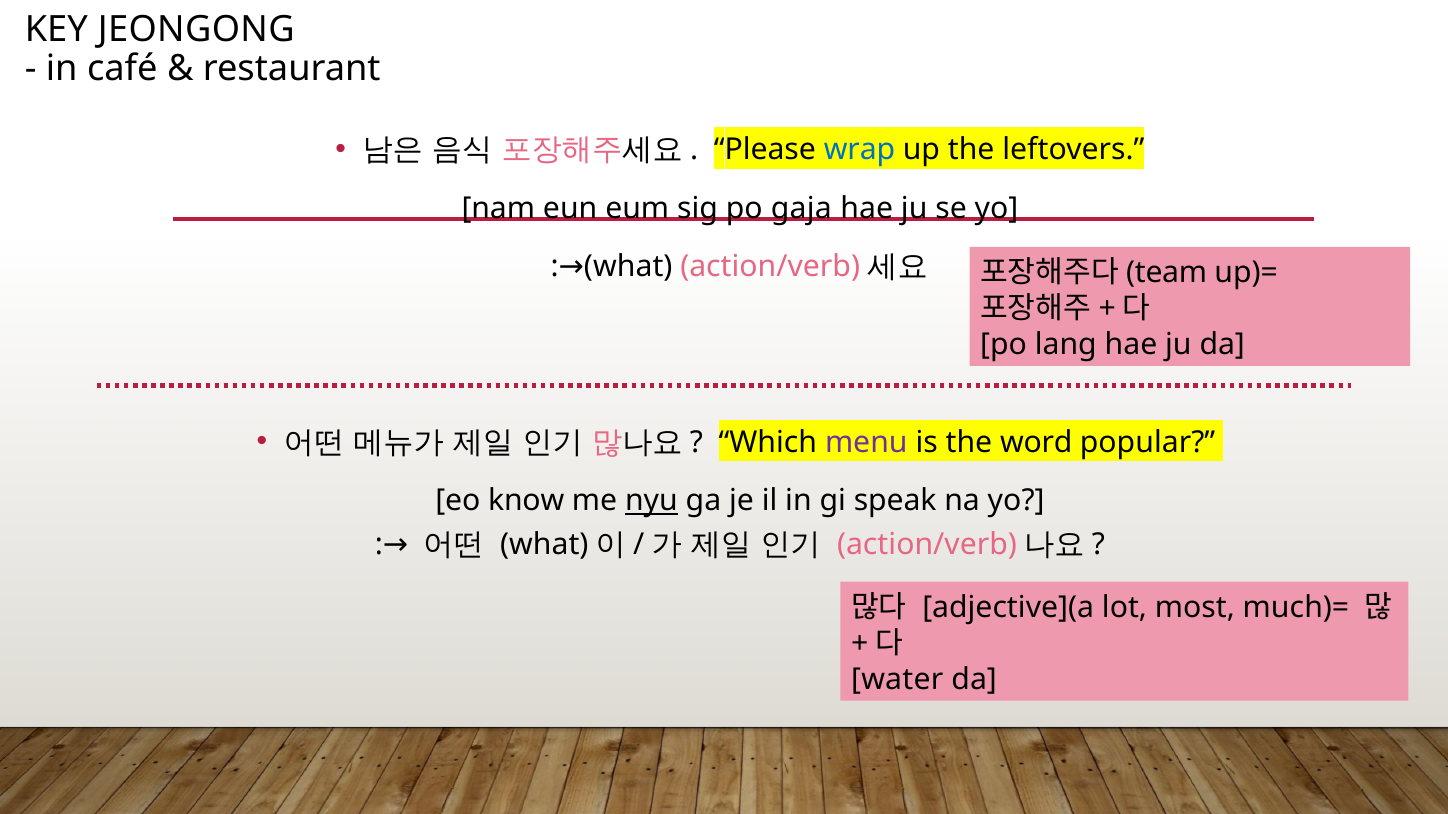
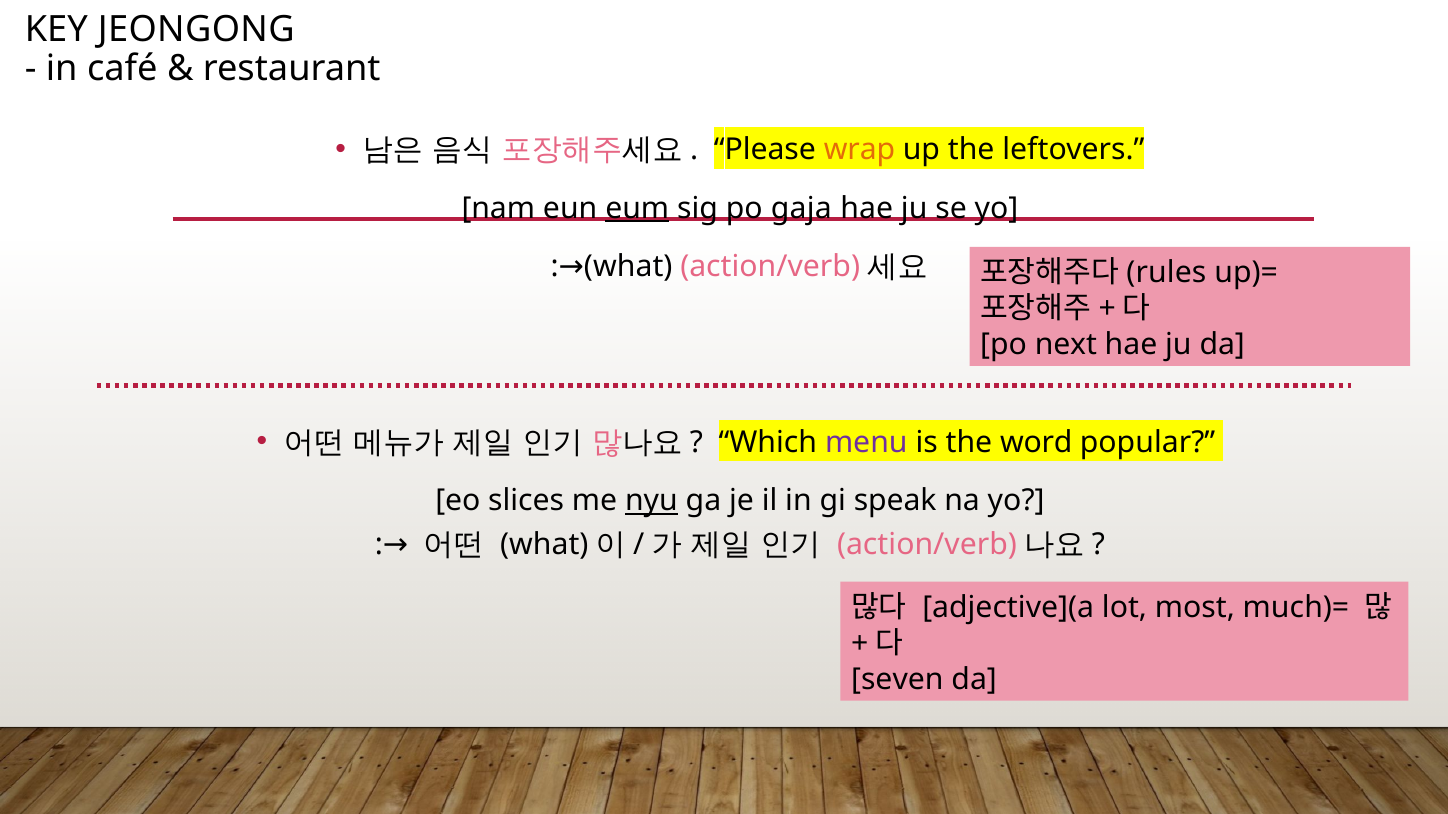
wrap colour: blue -> orange (860, 150)
eum underline: none -> present (637, 208)
team: team -> rules (1166, 272)
lang: lang -> next (1066, 345)
know: know -> slices (526, 501)
water: water -> seven (897, 680)
